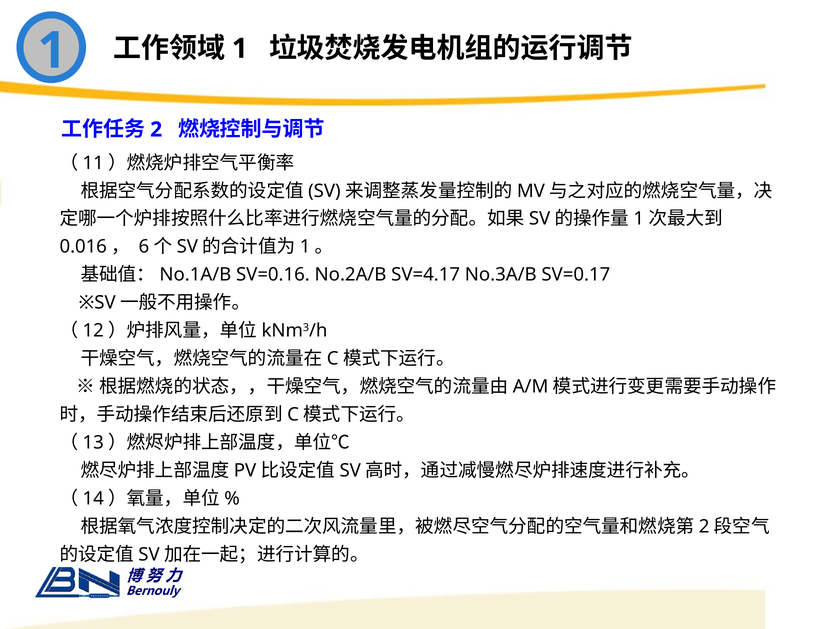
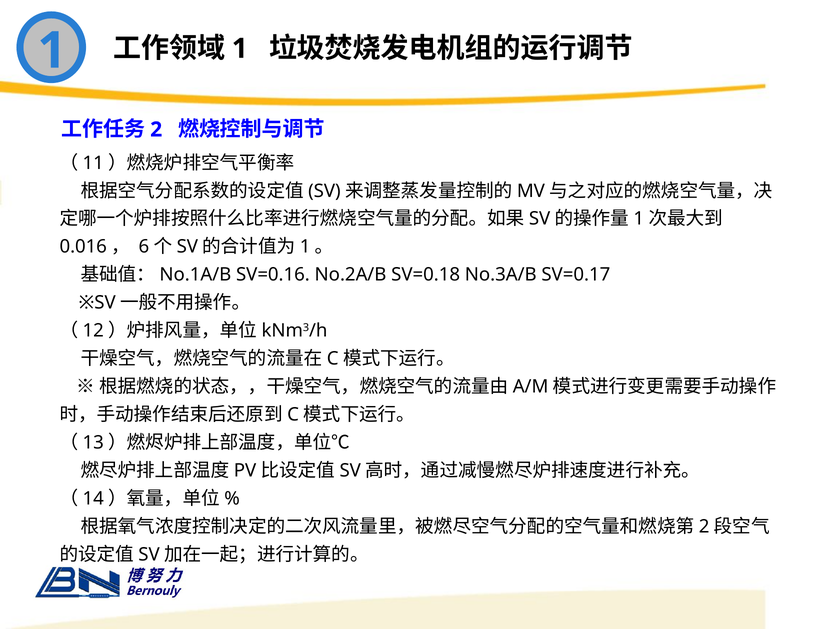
SV=4.17: SV=4.17 -> SV=0.18 (426, 275)
